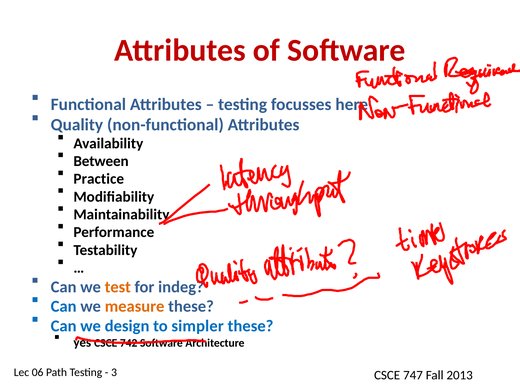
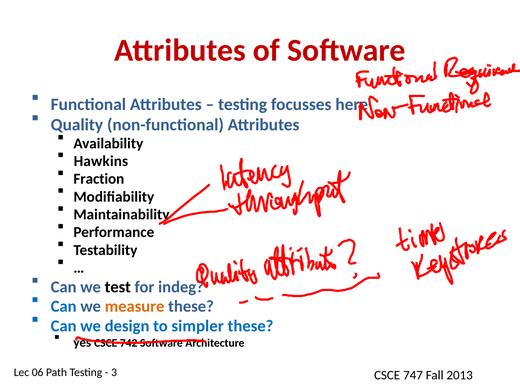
Between: Between -> Hawkins (101, 161)
Practice: Practice -> Fraction (99, 179)
test colour: orange -> black (118, 287)
